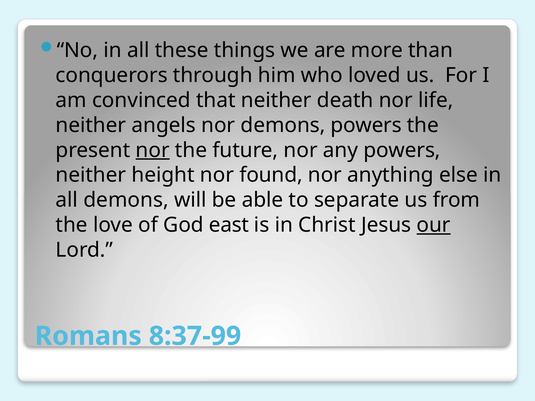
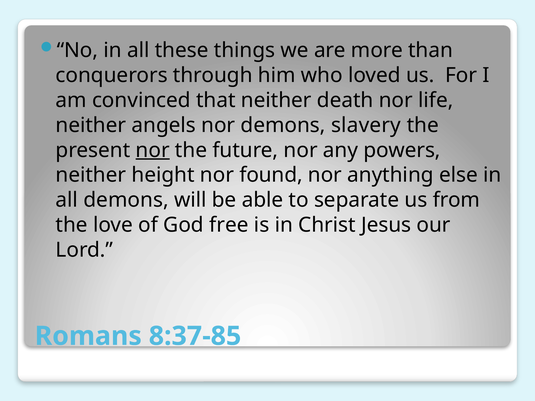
demons powers: powers -> slavery (366, 125)
east: east -> free (229, 225)
our underline: present -> none (434, 225)
8:37-99: 8:37-99 -> 8:37-85 (195, 336)
